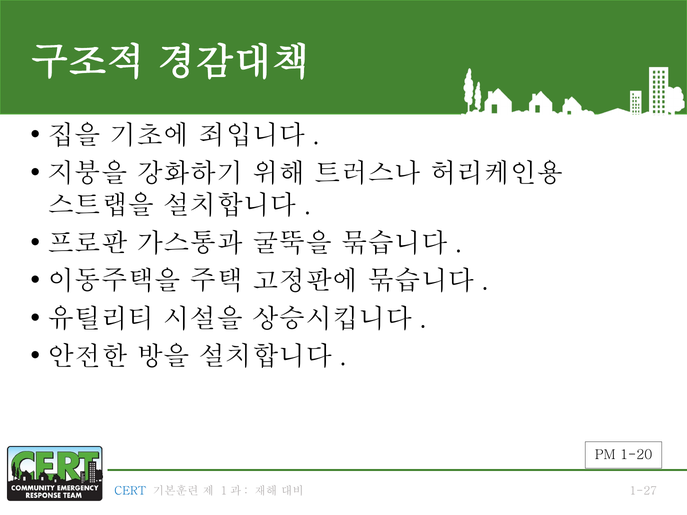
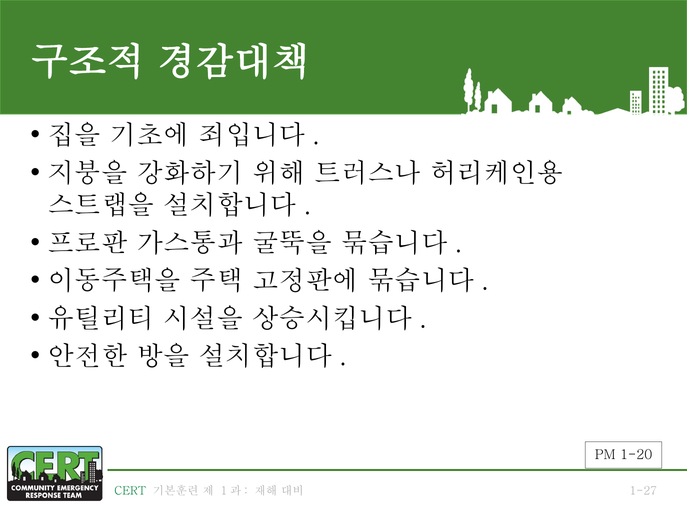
CERT colour: blue -> green (130, 491)
